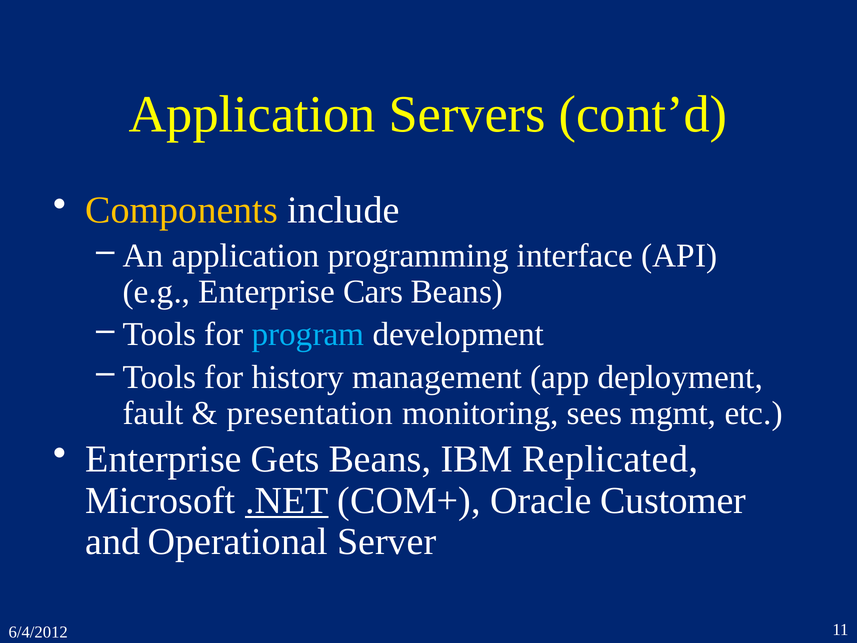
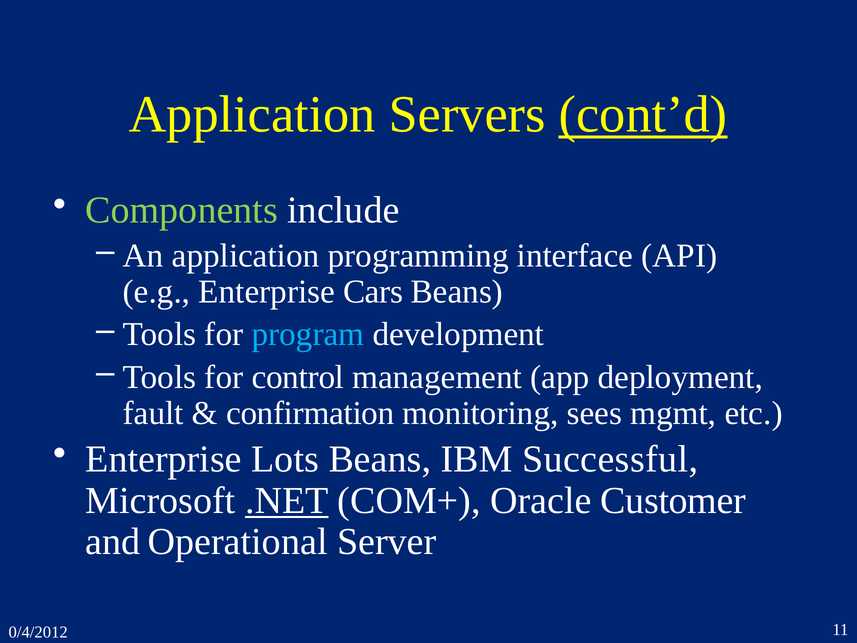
cont’d underline: none -> present (643, 114)
Components colour: yellow -> light green (182, 210)
history: history -> control (298, 377)
presentation: presentation -> confirmation (310, 413)
Gets: Gets -> Lots (285, 459)
Replicated: Replicated -> Successful (610, 459)
6/4/2012: 6/4/2012 -> 0/4/2012 (38, 632)
